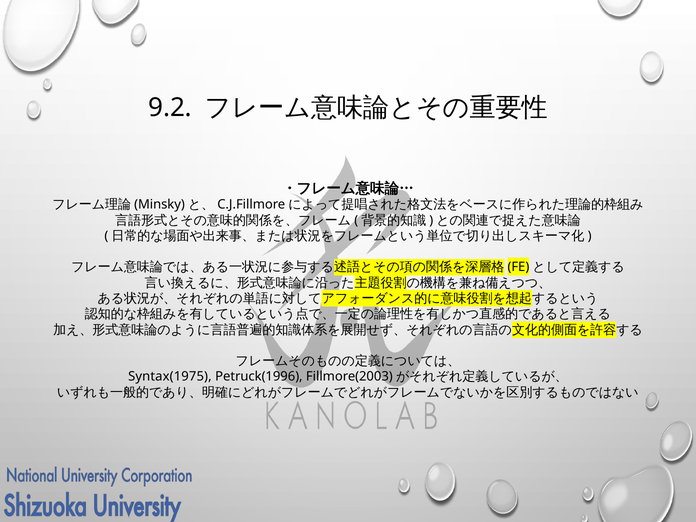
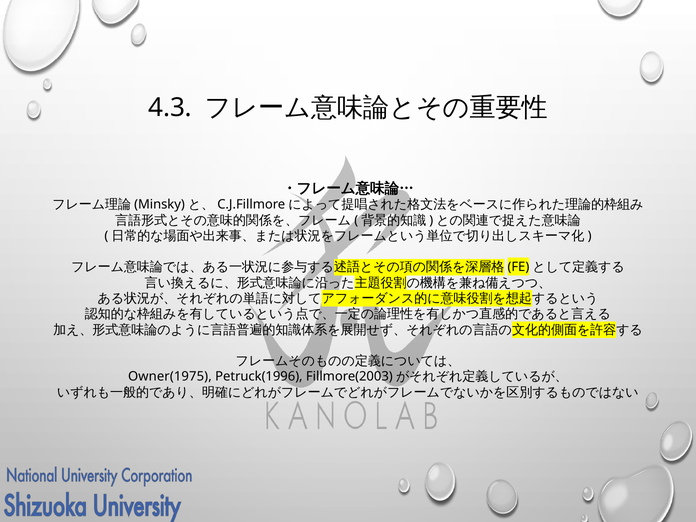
9.2: 9.2 -> 4.3 (170, 108)
Syntax(1975: Syntax(1975 -> Owner(1975 (170, 377)
